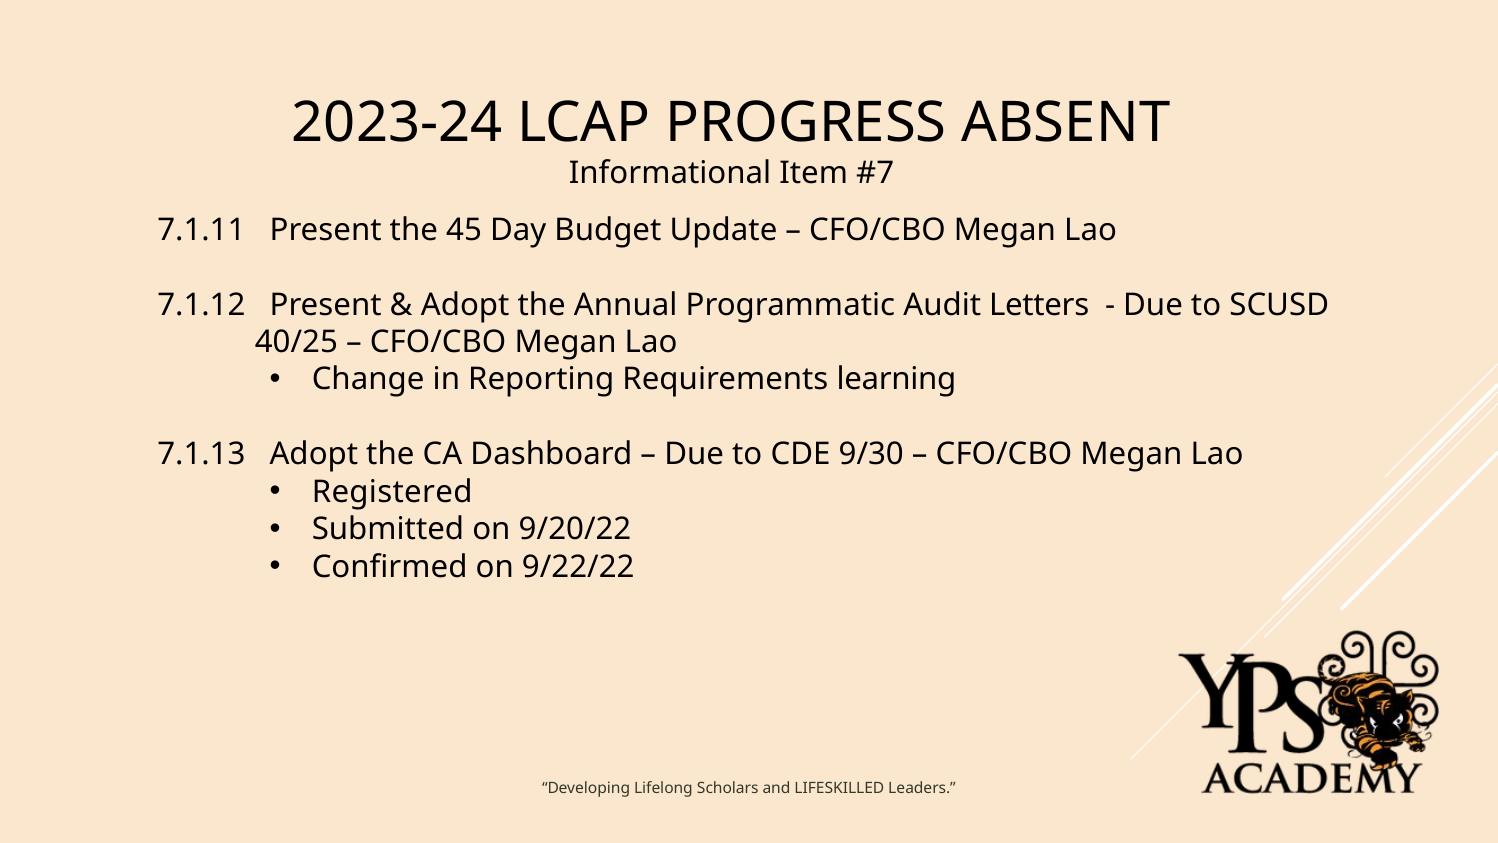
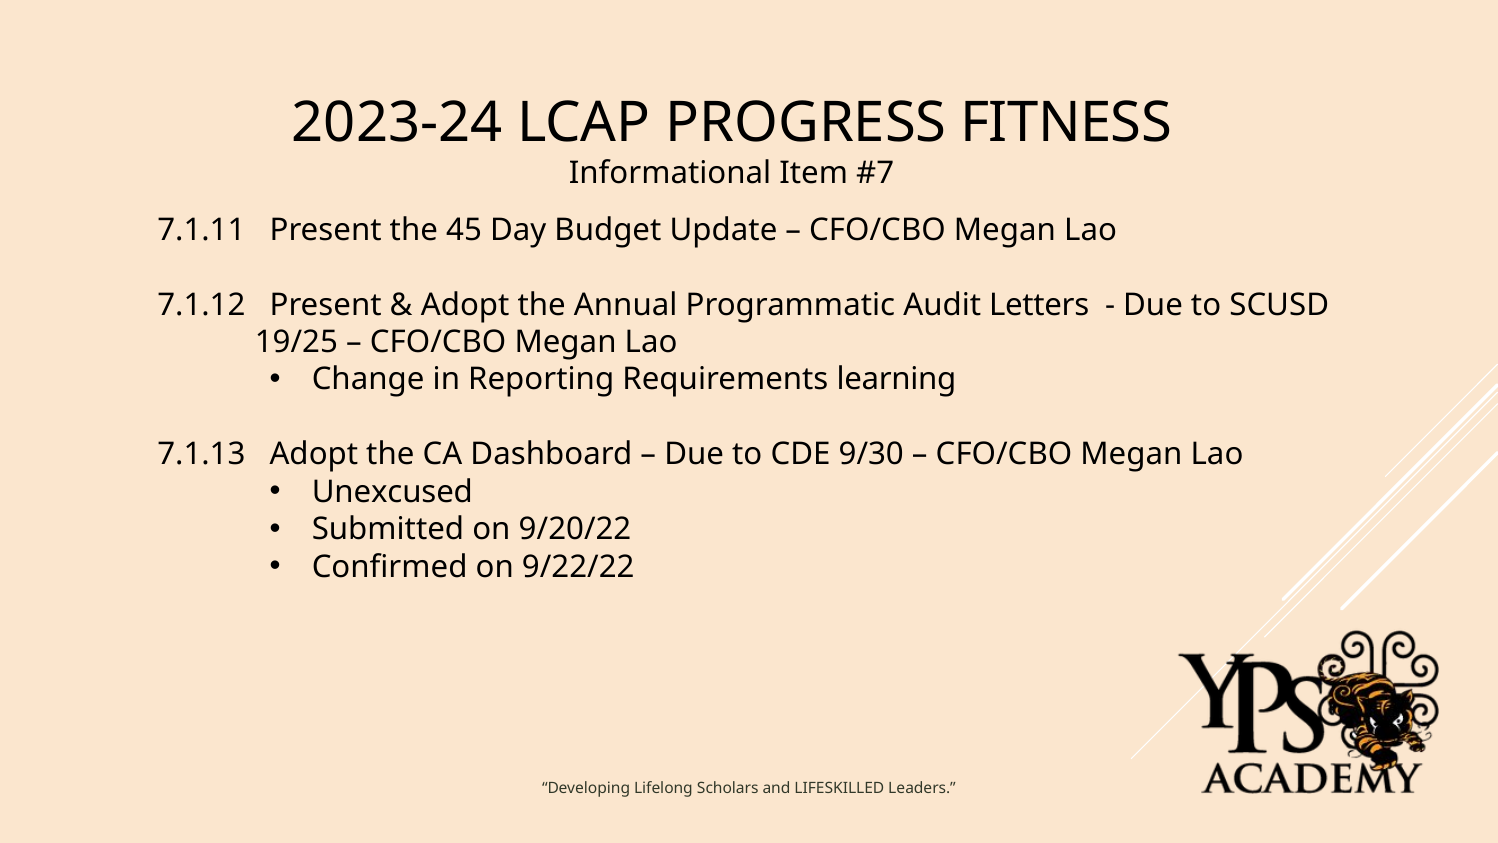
ABSENT: ABSENT -> FITNESS (1066, 123)
40/25: 40/25 -> 19/25 (296, 342)
Registered: Registered -> Unexcused (392, 492)
